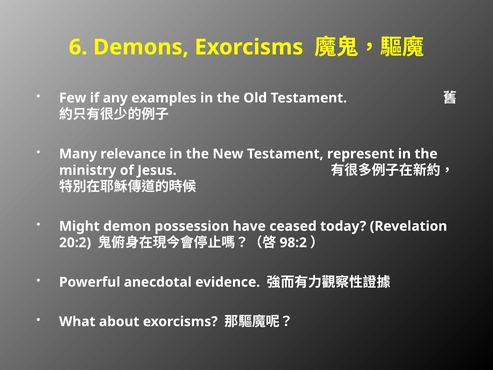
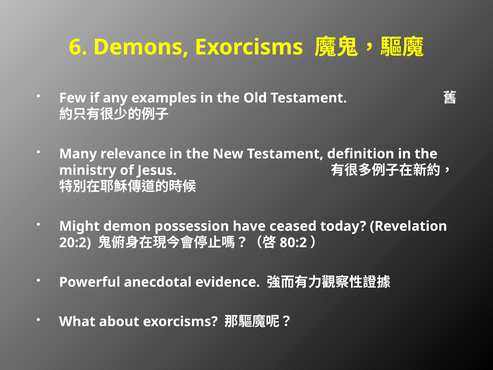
represent: represent -> definition (361, 154)
98:2: 98:2 -> 80:2 (293, 243)
